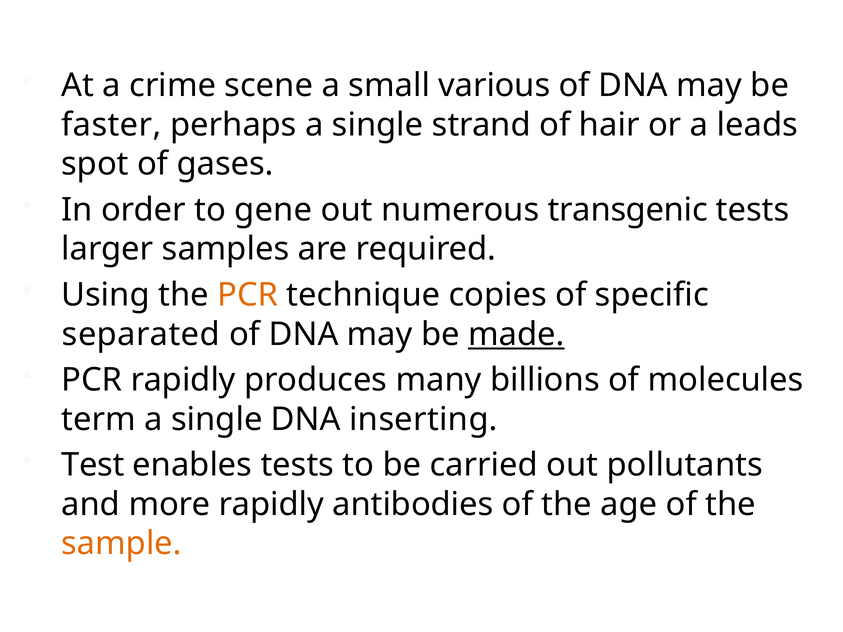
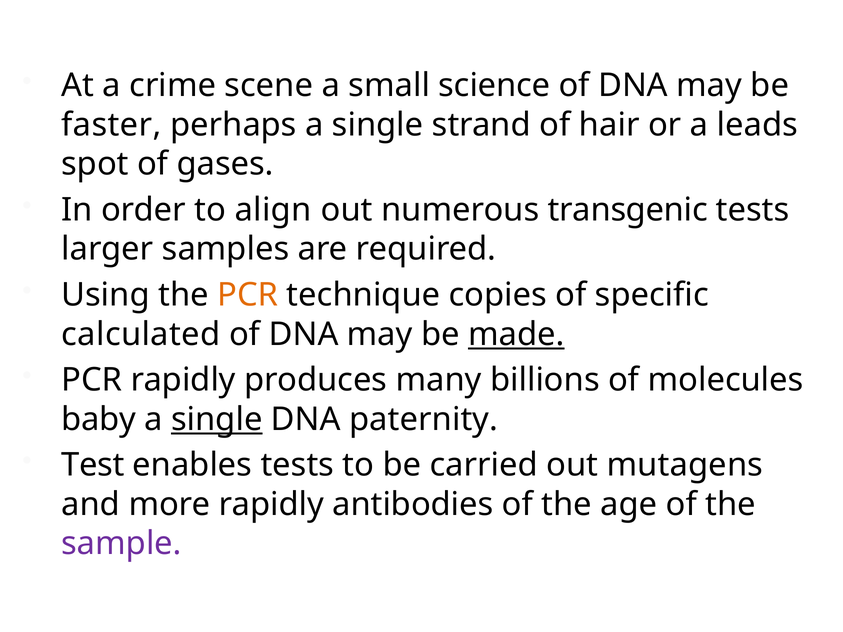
various: various -> science (494, 86)
gene: gene -> align (273, 210)
separated: separated -> calculated (141, 334)
term: term -> baby (99, 419)
single underline: none -> present (217, 419)
inserting: inserting -> paternity (424, 419)
pollutants: pollutants -> mutagens (685, 465)
sample colour: orange -> purple (122, 544)
